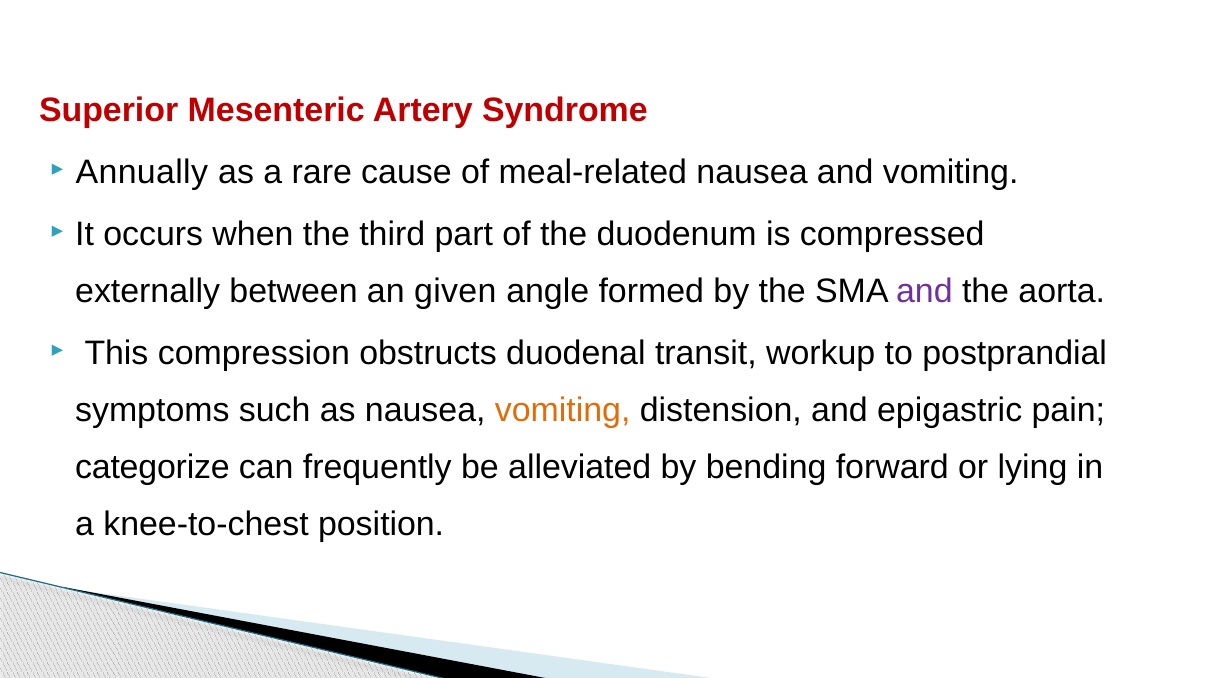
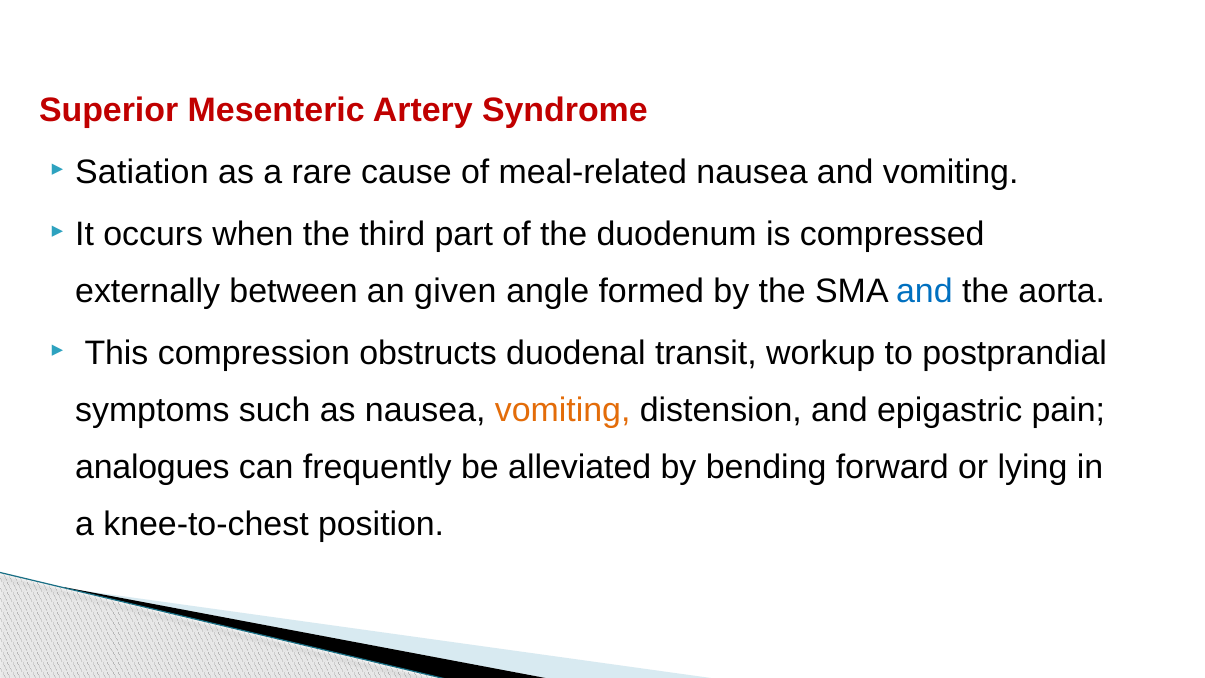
Annually: Annually -> Satiation (142, 173)
and colour: purple -> blue (924, 292)
categorize: categorize -> analogues (152, 467)
